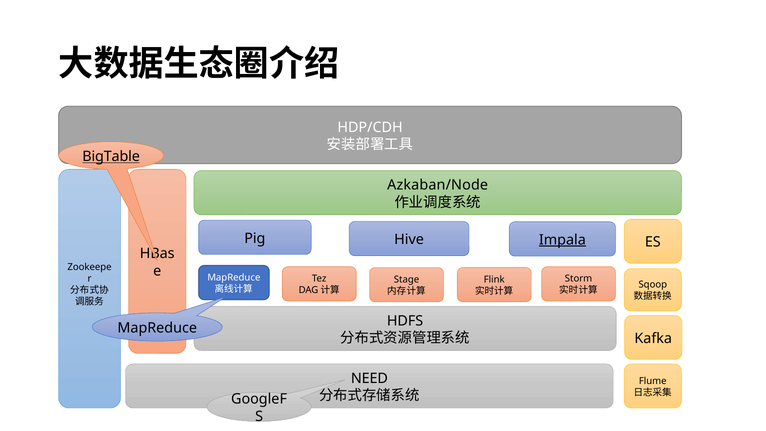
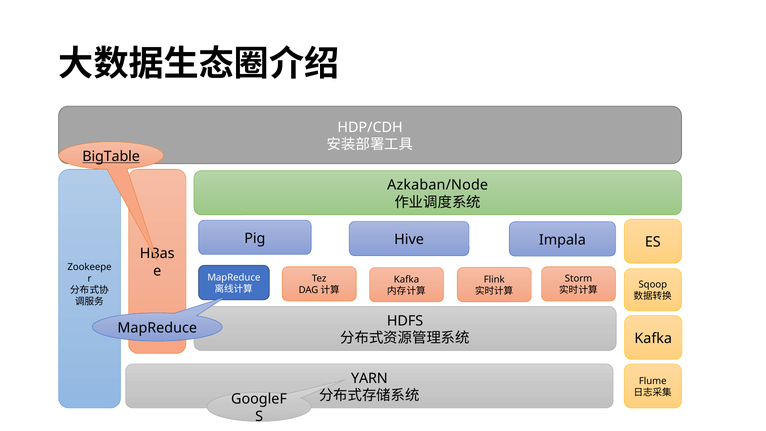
Impala underline: present -> none (562, 240)
Stage: Stage -> Kafka (406, 279)
NEED: NEED -> YARN (369, 378)
